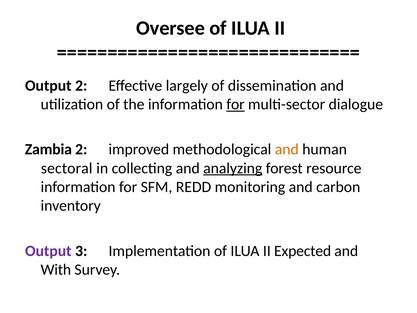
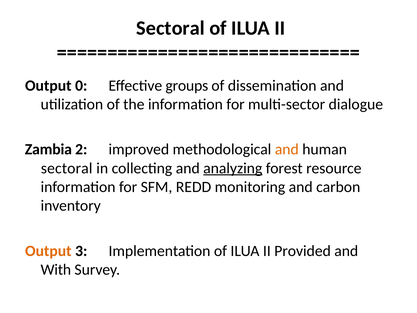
Oversee: Oversee -> Sectoral (171, 28)
Output 2: 2 -> 0 (81, 86)
largely: largely -> groups (187, 86)
for underline: present -> none (236, 104)
Output colour: purple -> orange (48, 251)
Expected: Expected -> Provided (303, 251)
